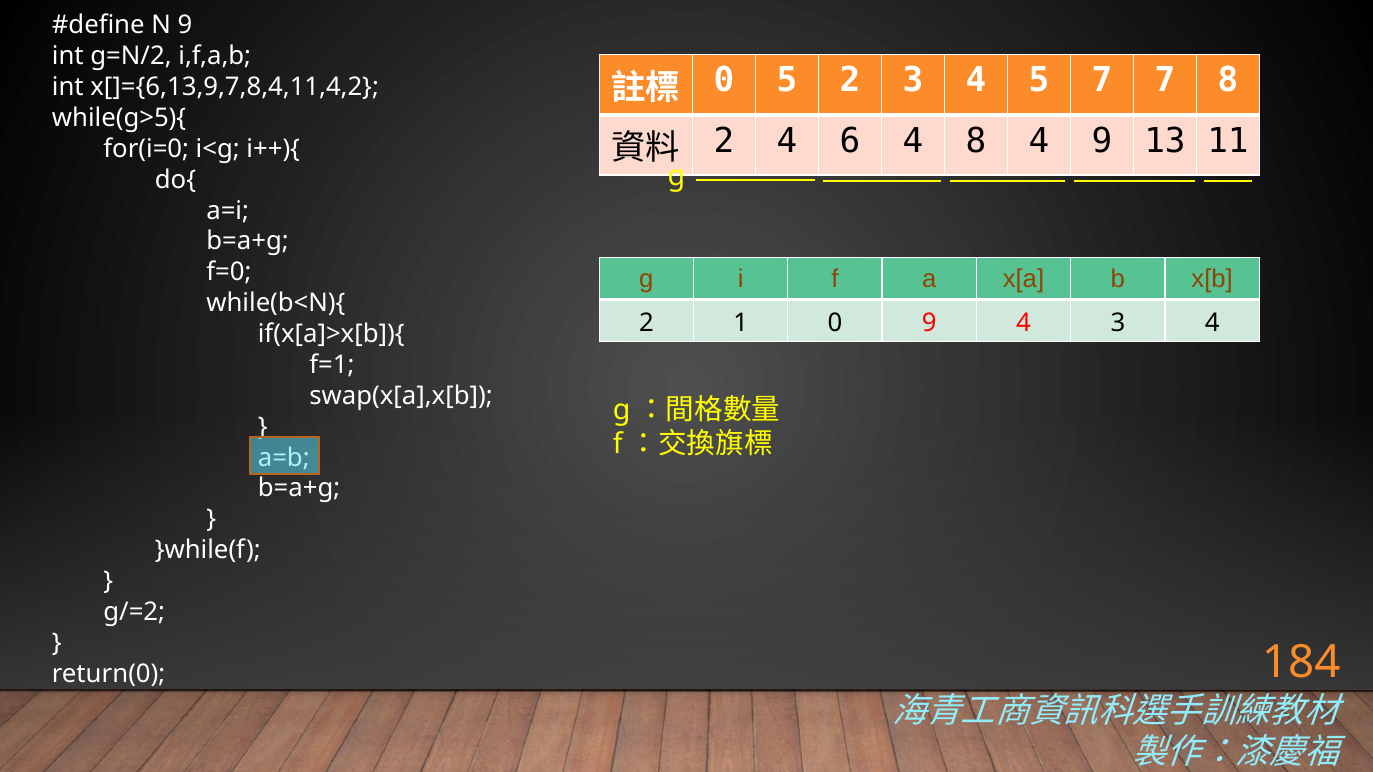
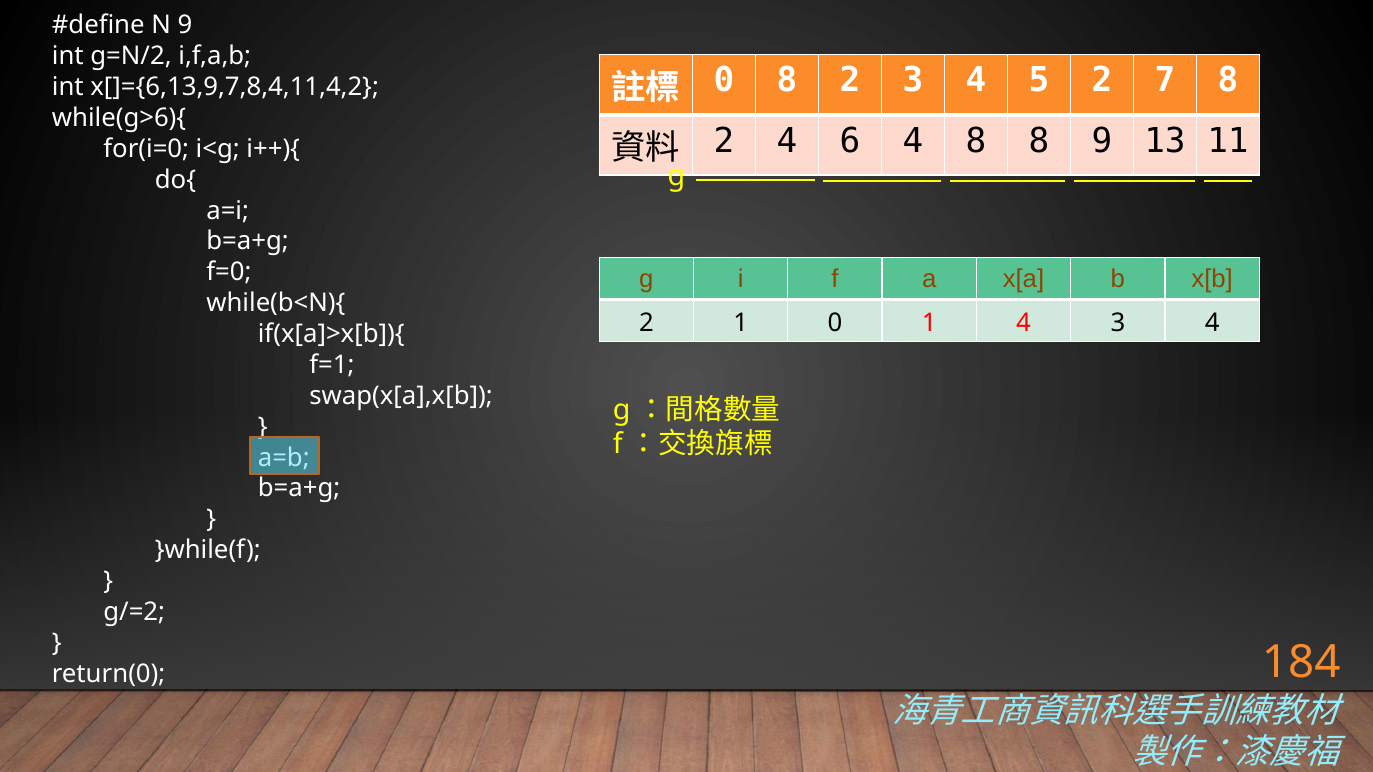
0 5: 5 -> 8 (787, 81)
5 7: 7 -> 2 (1102, 81)
while(g>5){: while(g>5){ -> while(g>6){ (119, 118)
8 4: 4 -> 8 (1039, 141)
0 9: 9 -> 1 (929, 324)
